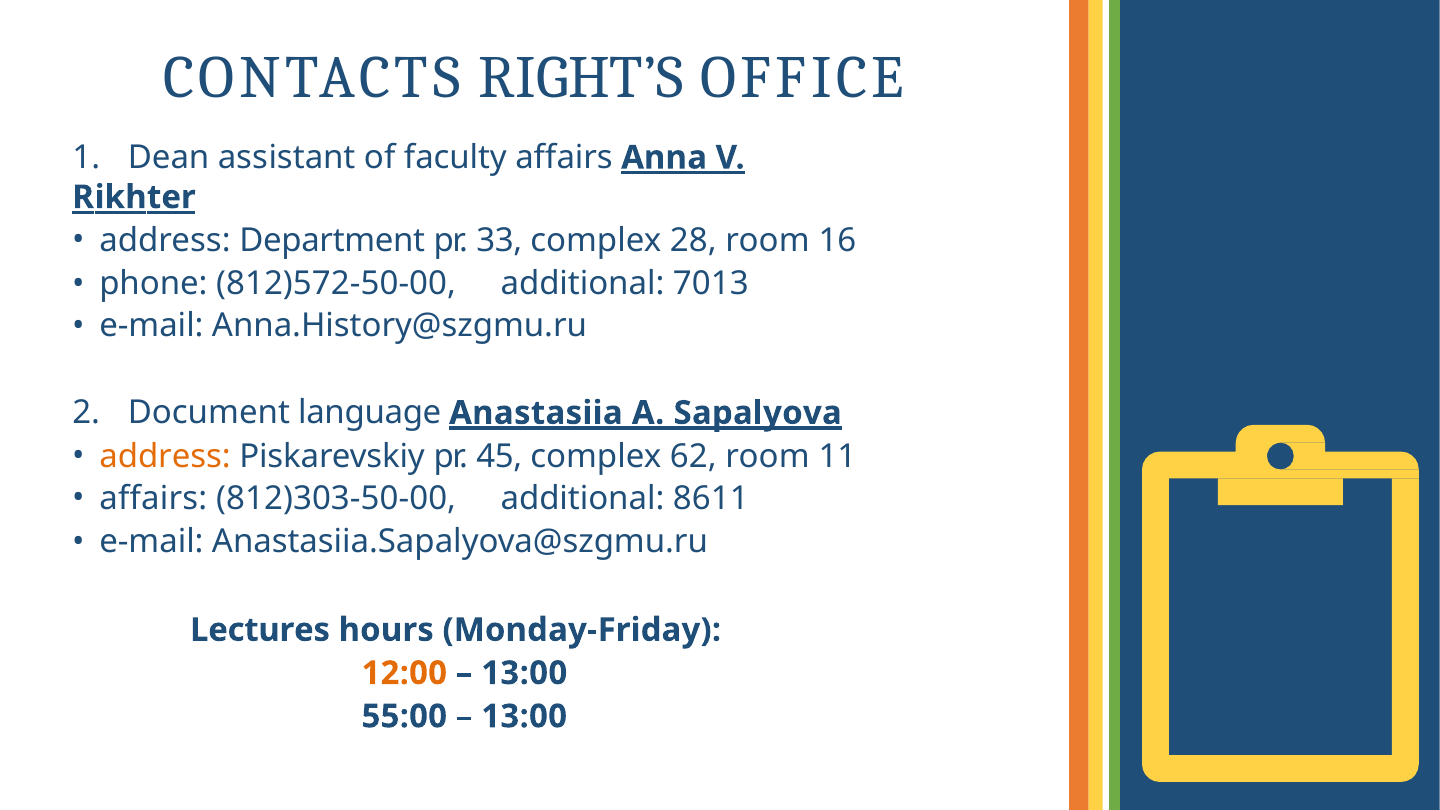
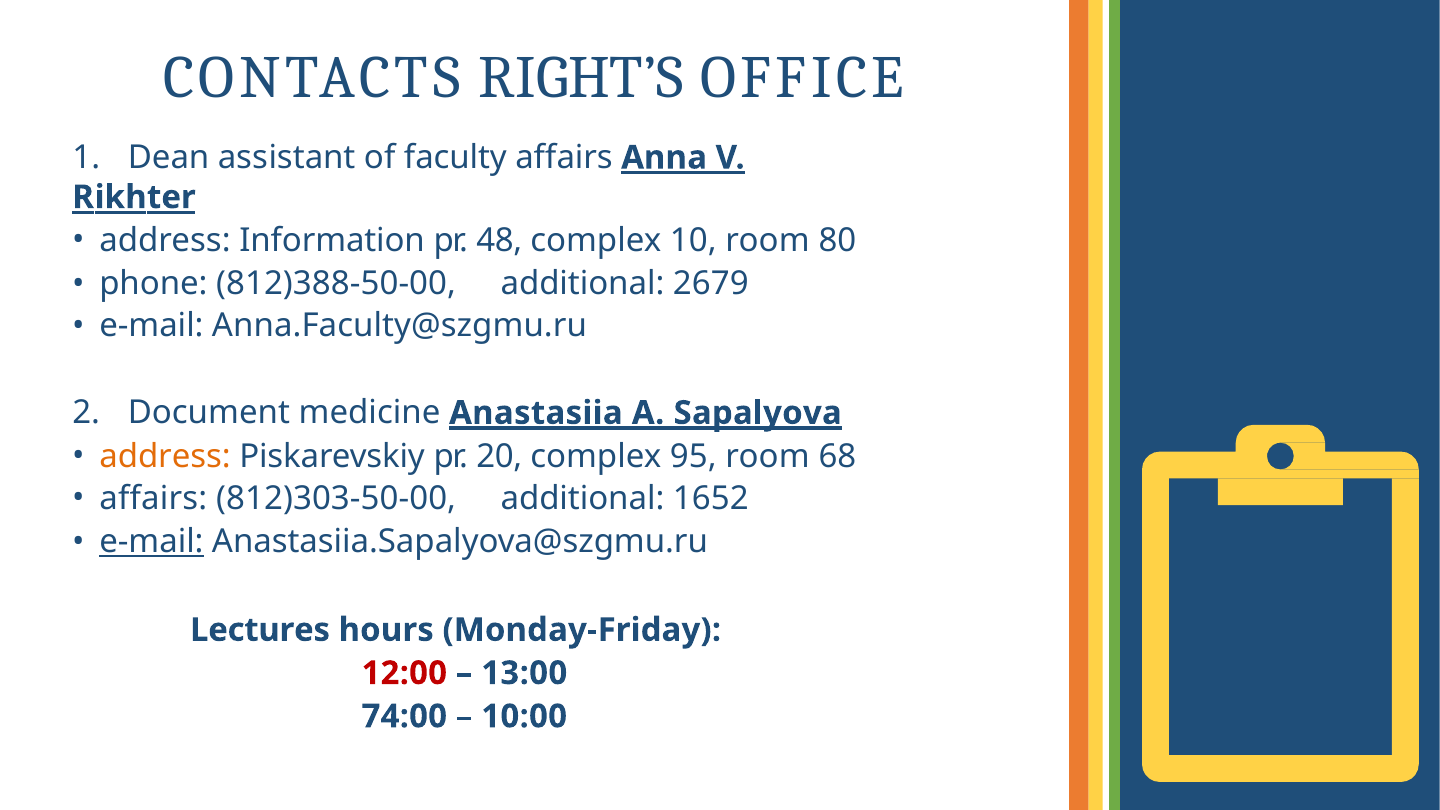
Department: Department -> Information (332, 240)
33: 33 -> 48 (499, 240)
28: 28 -> 10 (693, 240)
16: 16 -> 80 (837, 240)
812)572-50-00: 812)572-50-00 -> 812)388-50-00 (336, 284)
7013: 7013 -> 2679 (711, 284)
Anna.History@szgmu.ru: Anna.History@szgmu.ru -> Anna.Faculty@szgmu.ru (399, 326)
language: language -> medicine (370, 413)
45: 45 -> 20 (499, 456)
62: 62 -> 95 (693, 456)
11: 11 -> 68 (837, 456)
8611: 8611 -> 1652 (711, 498)
e-mail underline: none -> present (151, 542)
12:00 colour: orange -> red (404, 673)
55:00: 55:00 -> 74:00 (404, 716)
13:00: 13:00 -> 10:00 (524, 716)
